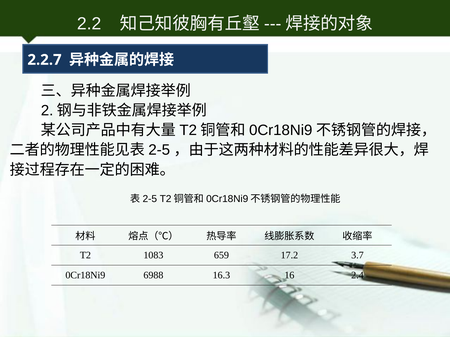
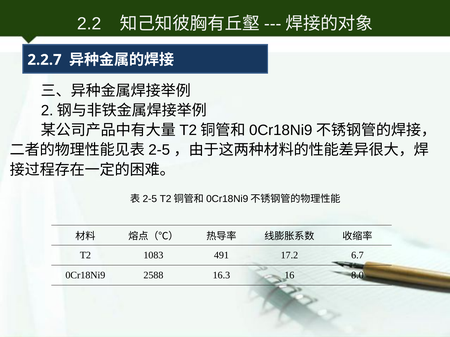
659: 659 -> 491 (221, 256)
3.7: 3.7 -> 6.7 (357, 256)
6988: 6988 -> 2588 (153, 276)
2.4: 2.4 -> 8.0 (357, 276)
